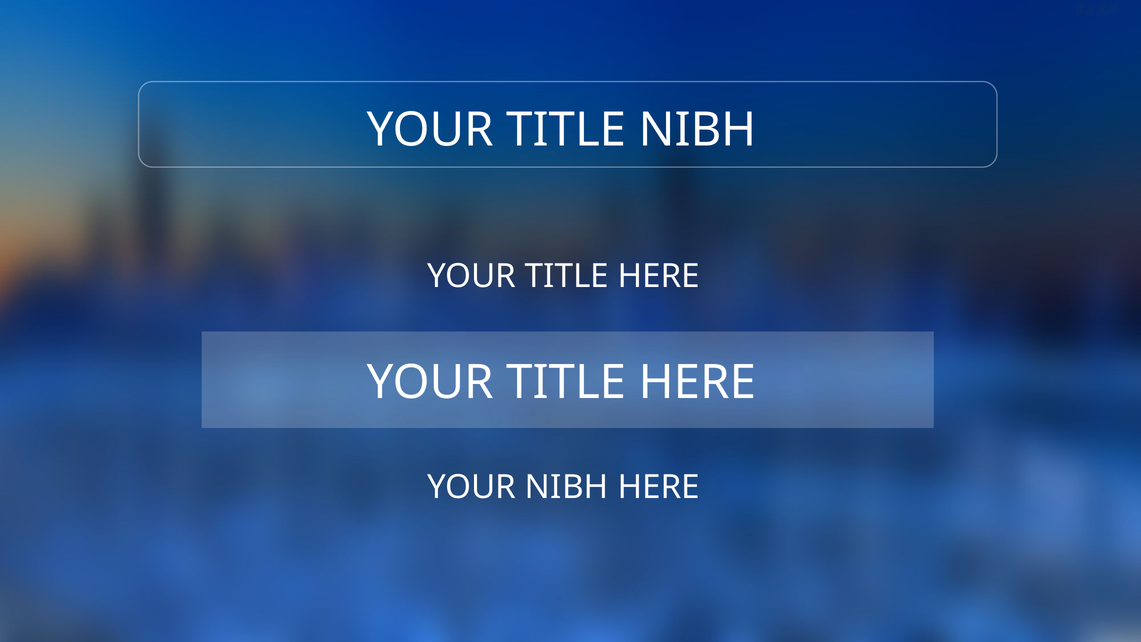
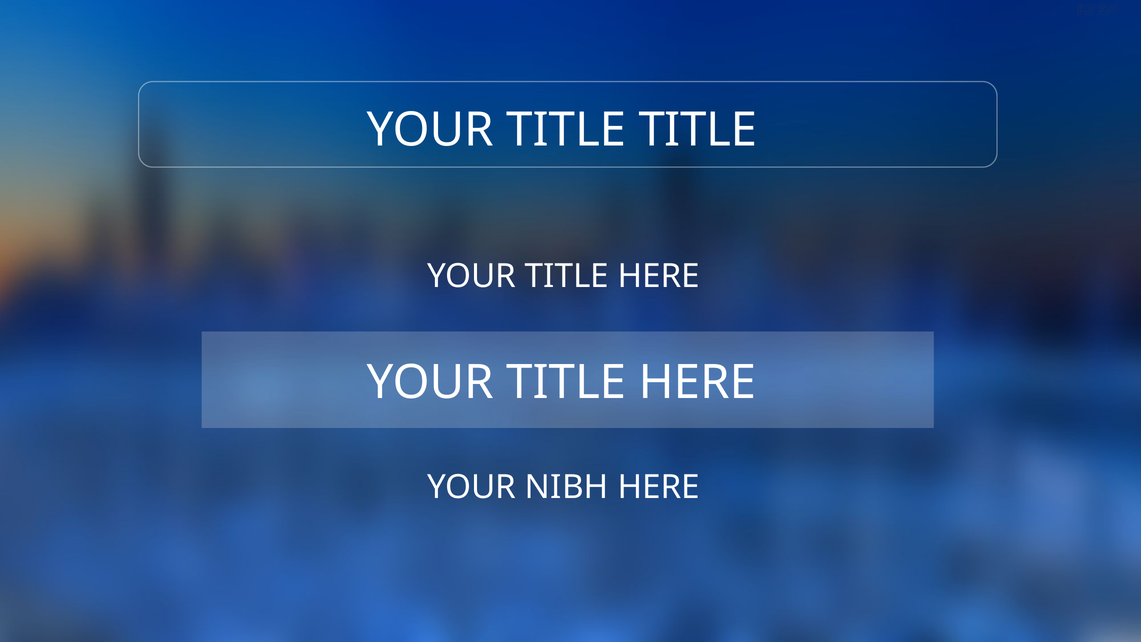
TITLE NIBH: NIBH -> TITLE (698, 130)
